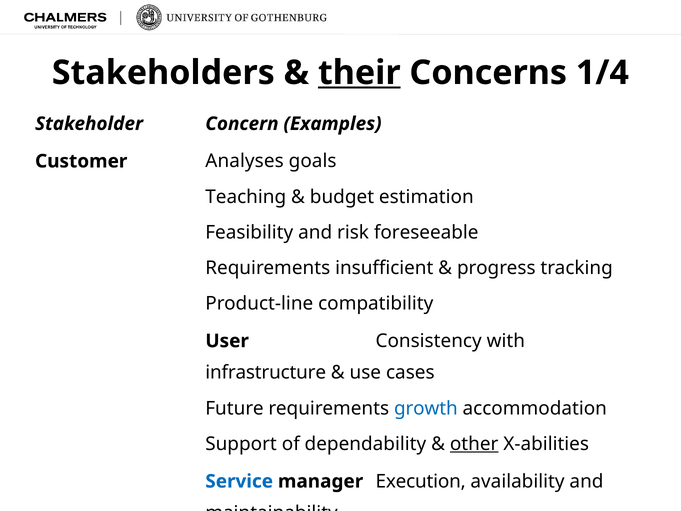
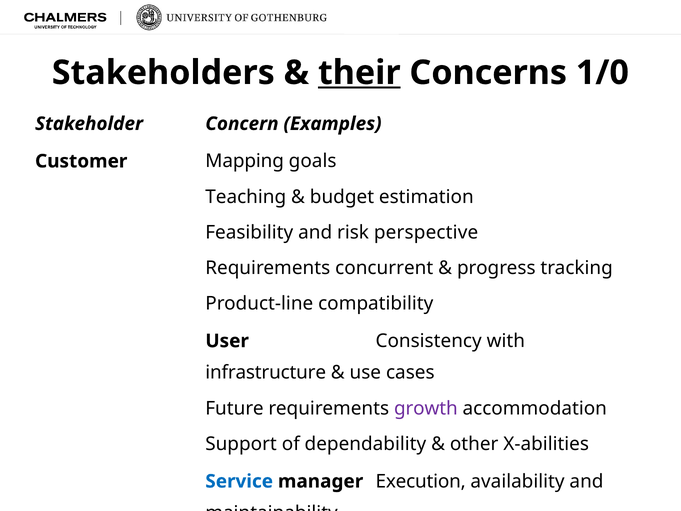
1/4: 1/4 -> 1/0 (602, 73)
Analyses: Analyses -> Mapping (245, 161)
foreseeable: foreseeable -> perspective (426, 232)
insufficient: insufficient -> concurrent (384, 268)
growth colour: blue -> purple (426, 408)
other underline: present -> none (474, 444)
